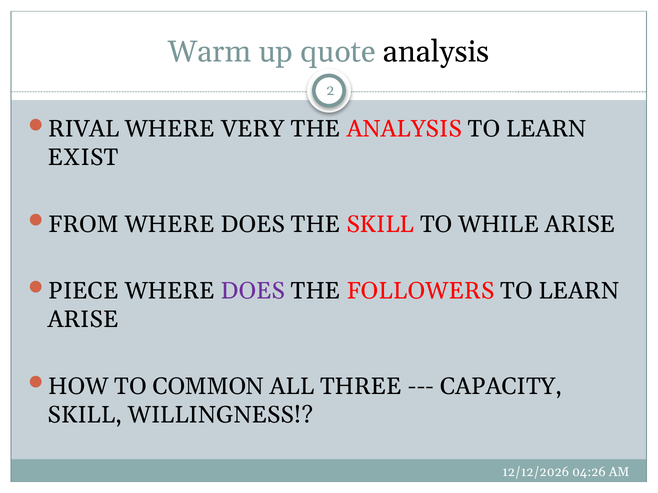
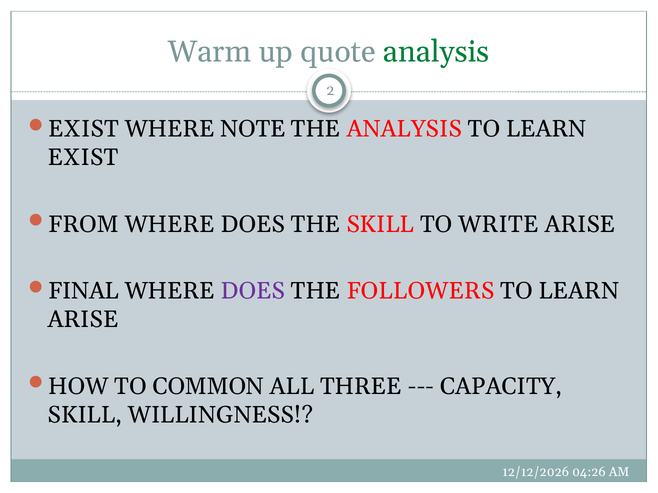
analysis colour: black -> green (436, 52)
RIVAL: RIVAL -> EXIST (84, 129)
VERY: VERY -> NOTE (253, 129)
WHILE: WHILE -> WRITE (498, 224)
PIECE: PIECE -> FINAL (84, 291)
